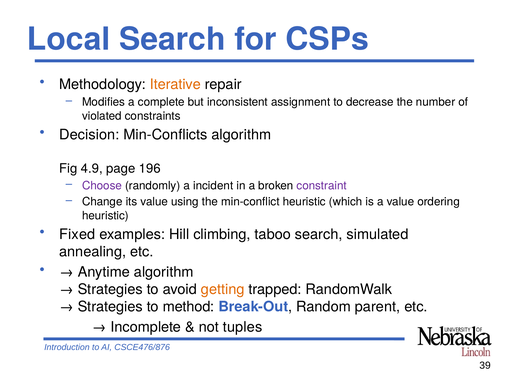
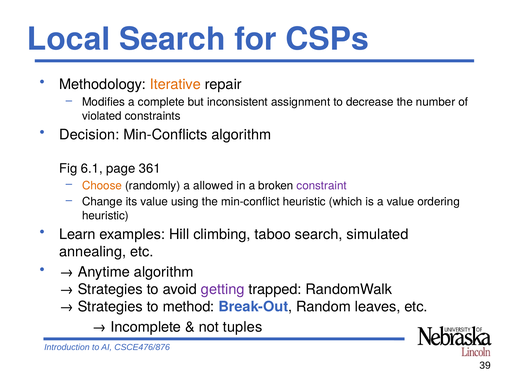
4.9: 4.9 -> 6.1 (92, 169)
196: 196 -> 361 (150, 169)
Choose colour: purple -> orange (102, 186)
incident: incident -> allowed (213, 186)
Fixed: Fixed -> Learn (77, 235)
getting colour: orange -> purple (223, 290)
parent: parent -> leaves (378, 307)
